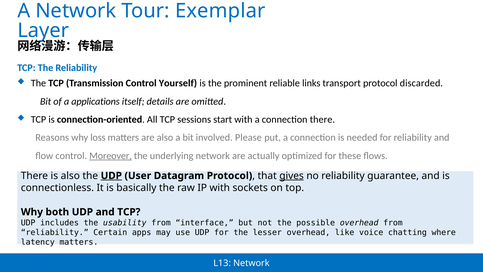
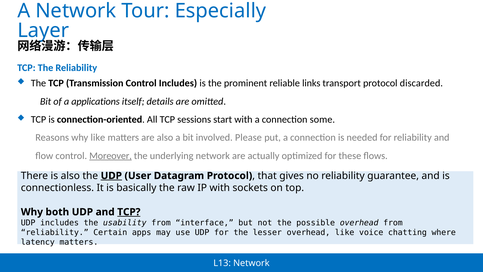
Exemplar: Exemplar -> Especially (220, 11)
Control Yourself: Yourself -> Includes (178, 83)
connection there: there -> some (322, 119)
why loss: loss -> like (98, 137)
gives underline: present -> none (292, 176)
TCP underline: none -> present (129, 212)
